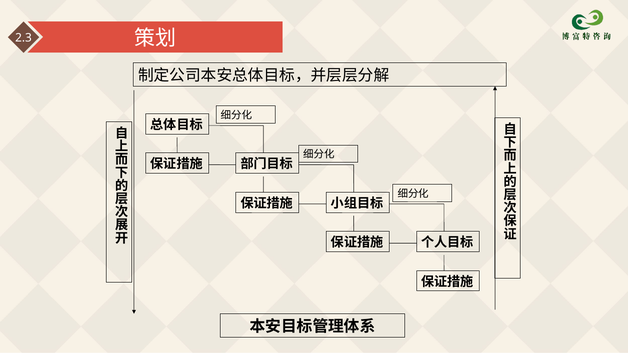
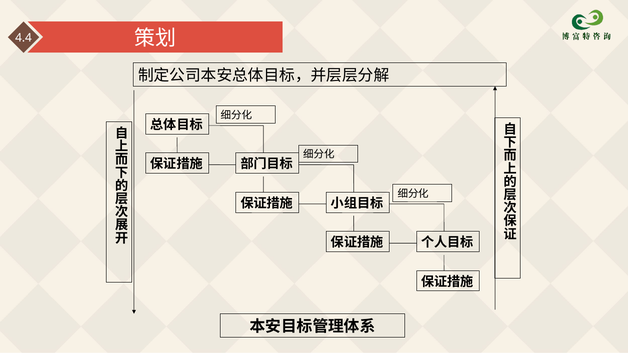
2.3: 2.3 -> 4.4 (24, 38)
